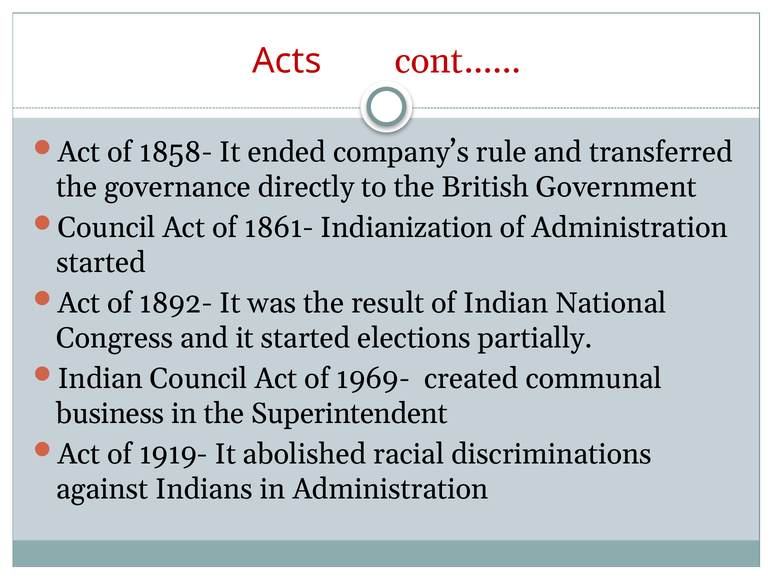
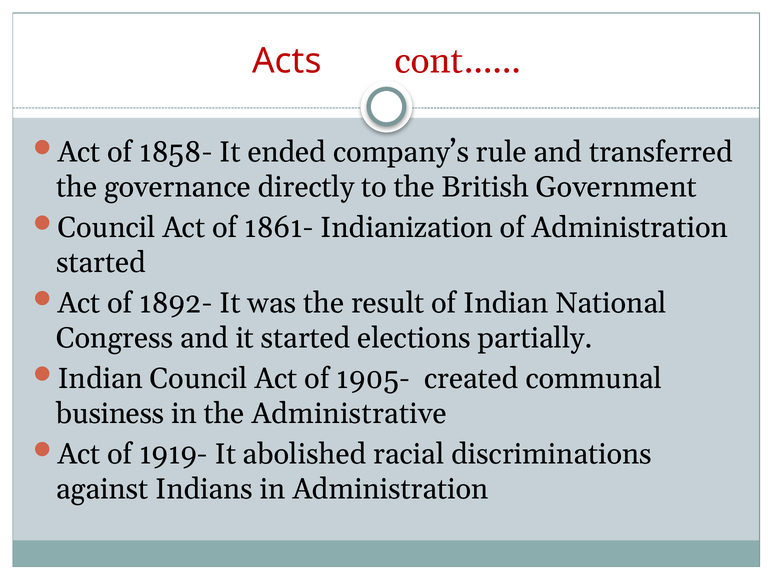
1969-: 1969- -> 1905- (373, 379)
Superintendent: Superintendent -> Administrative (349, 413)
